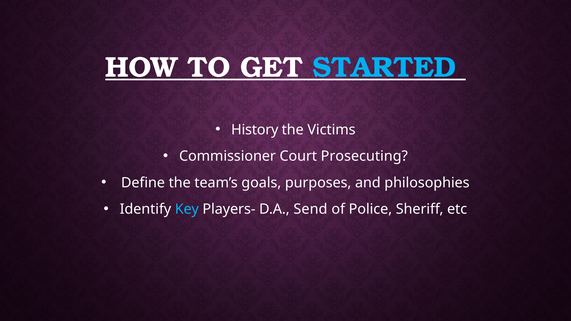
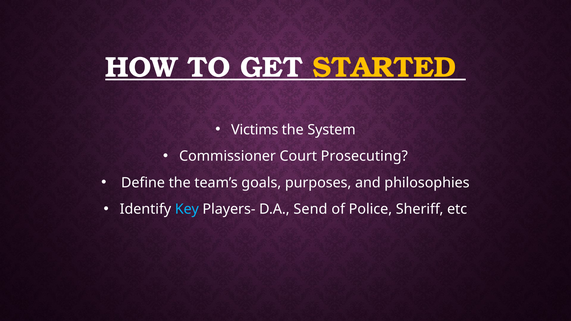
STARTED colour: light blue -> yellow (384, 67)
History: History -> Victims (255, 130)
Victims: Victims -> System (332, 130)
